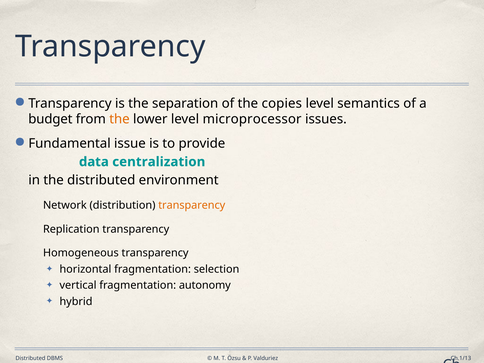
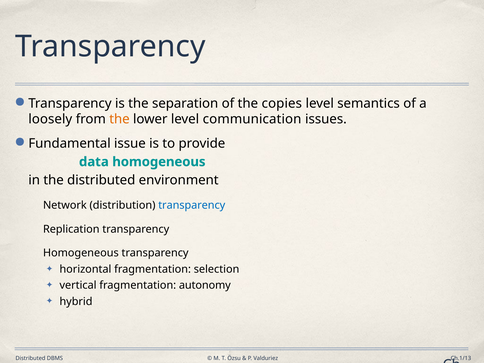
budget: budget -> loosely (50, 119)
microprocessor: microprocessor -> communication (252, 119)
data centralization: centralization -> homogeneous (159, 162)
transparency colour: orange -> blue (192, 205)
